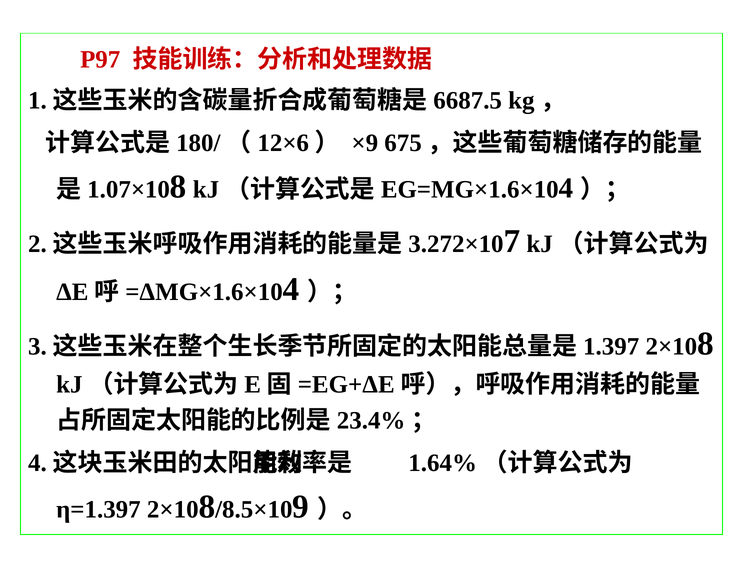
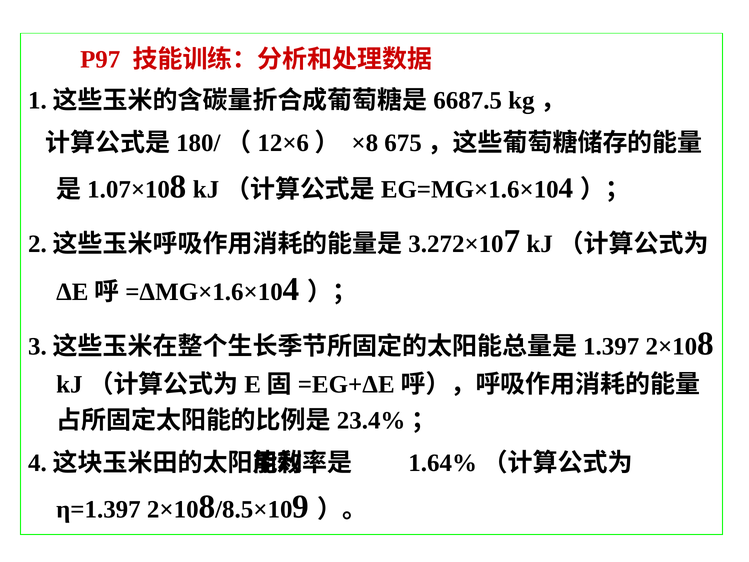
×9: ×9 -> ×8 (365, 143)
